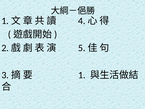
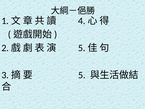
1: 1 -> 5 (82, 75)
